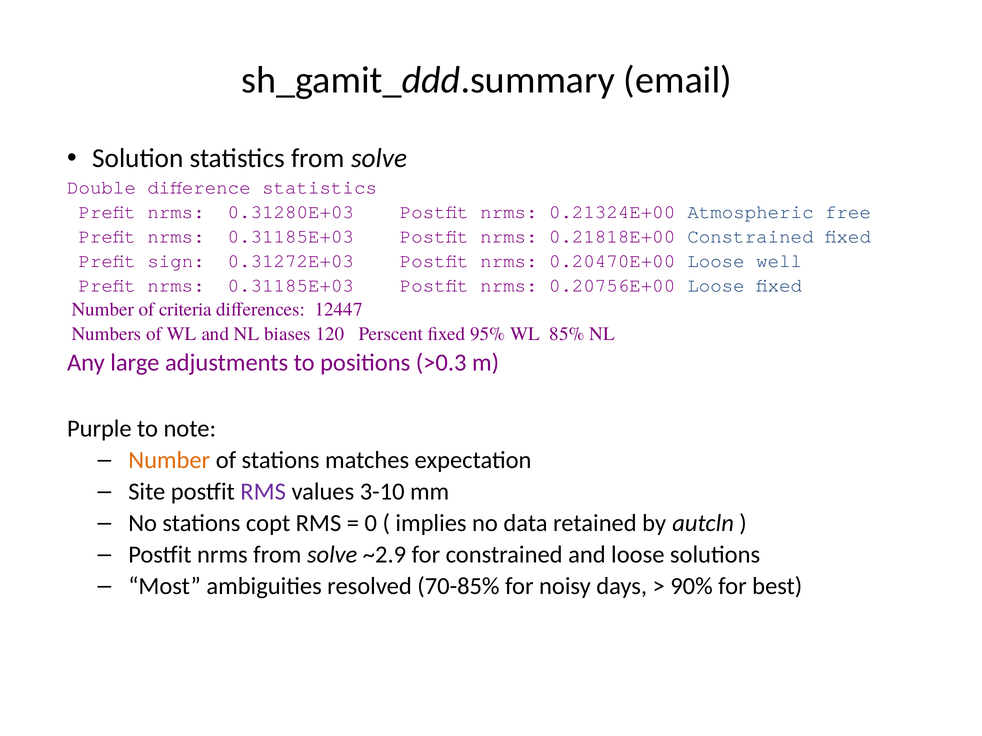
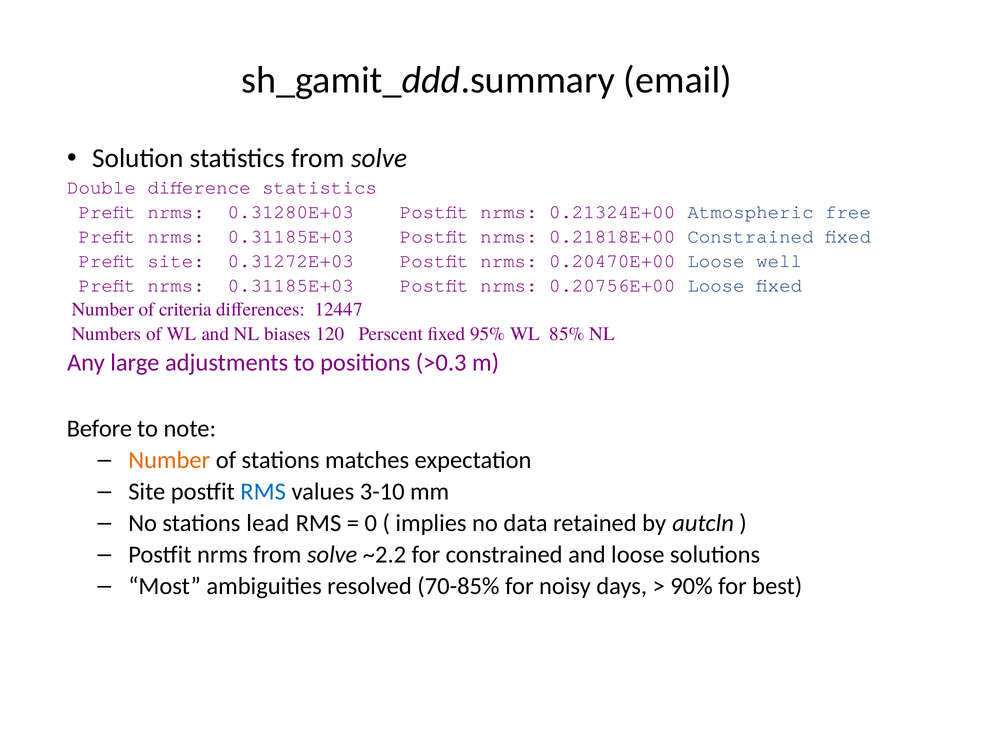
Prefit sign: sign -> site (176, 261)
Purple: Purple -> Before (99, 429)
RMS colour: purple -> blue (263, 492)
copt: copt -> lead (268, 523)
~2.9: ~2.9 -> ~2.2 (385, 555)
